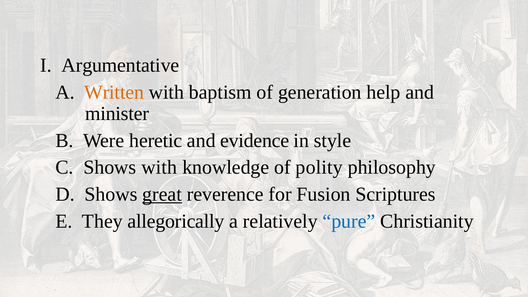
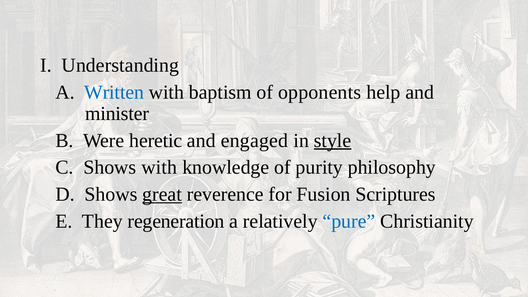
Argumentative: Argumentative -> Understanding (120, 65)
Written colour: orange -> blue (114, 92)
generation: generation -> opponents (320, 92)
evidence: evidence -> engaged (254, 141)
style underline: none -> present (333, 141)
polity: polity -> purity (319, 167)
allegorically: allegorically -> regeneration (176, 221)
